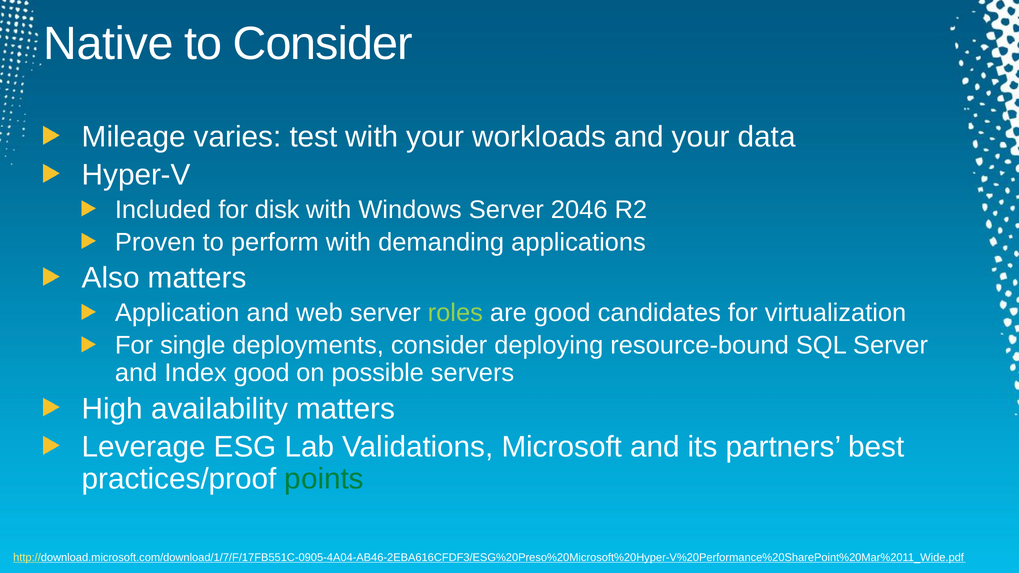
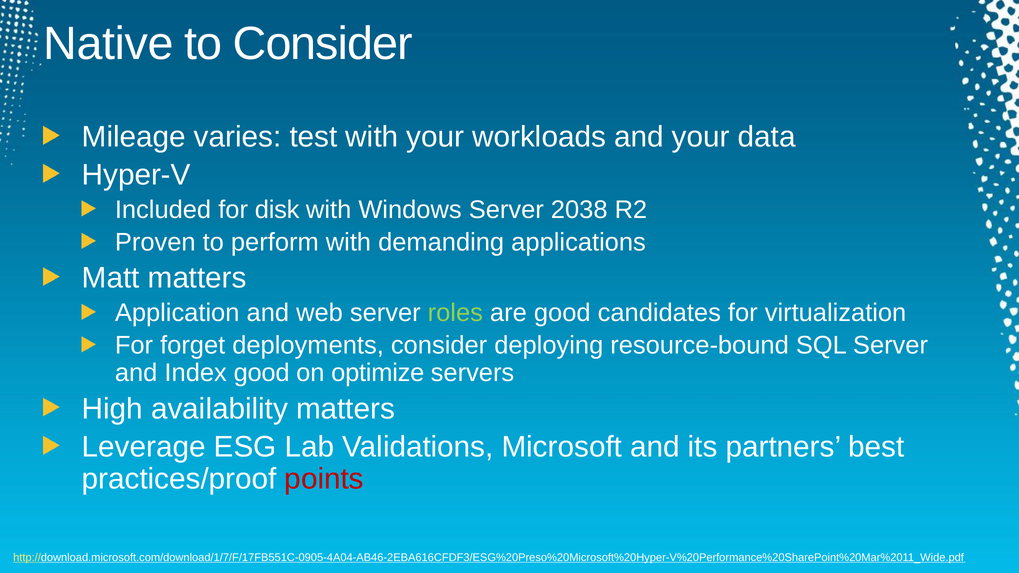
2046: 2046 -> 2038 (579, 210)
Also: Also -> Matt (111, 278)
single: single -> forget (193, 346)
possible: possible -> optimize (378, 373)
points colour: green -> red (324, 479)
